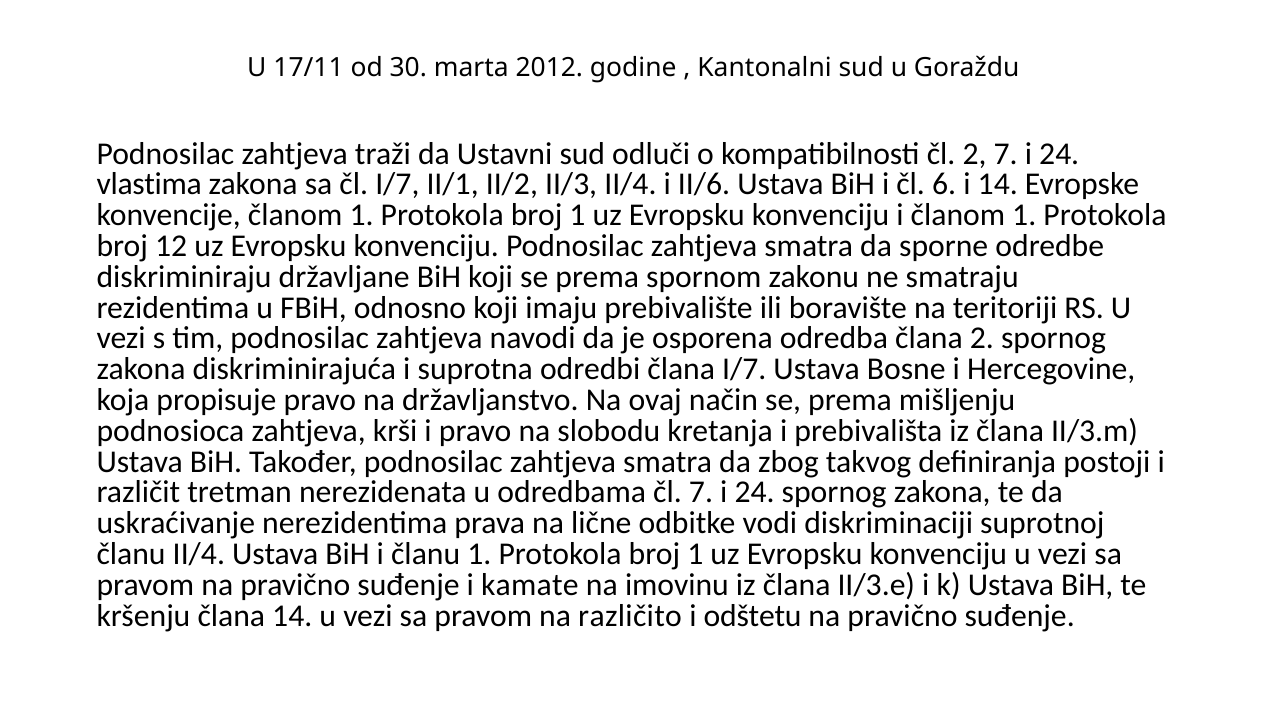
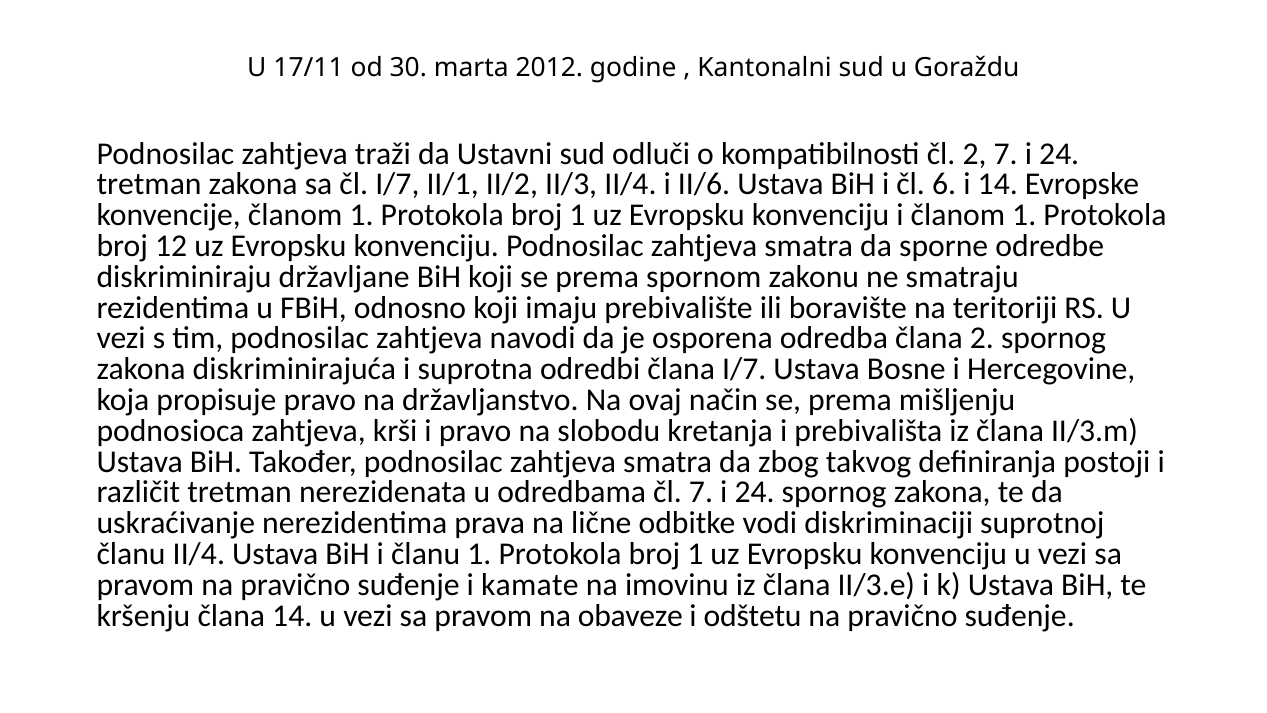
vlastima: vlastima -> tretman (149, 184)
različito: različito -> obaveze (630, 615)
